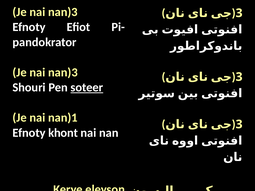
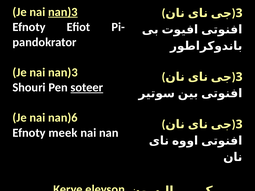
nan)3 underline: none -> present (63, 12)
nan)1: nan)1 -> nan)6 (63, 118)
khont: khont -> meek (63, 133)
